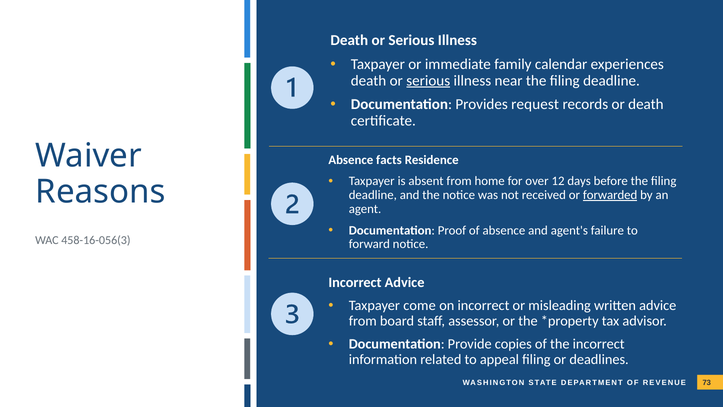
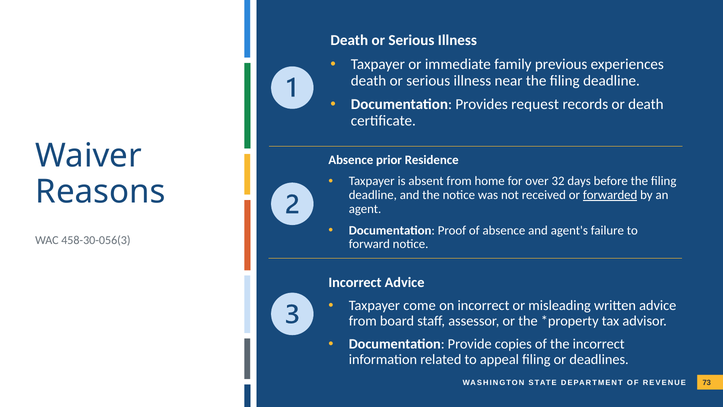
calendar: calendar -> previous (561, 64)
serious underline: present -> none (428, 80)
facts: facts -> prior (389, 160)
12: 12 -> 32 (558, 181)
458-16-056(3: 458-16-056(3 -> 458-30-056(3 (96, 240)
